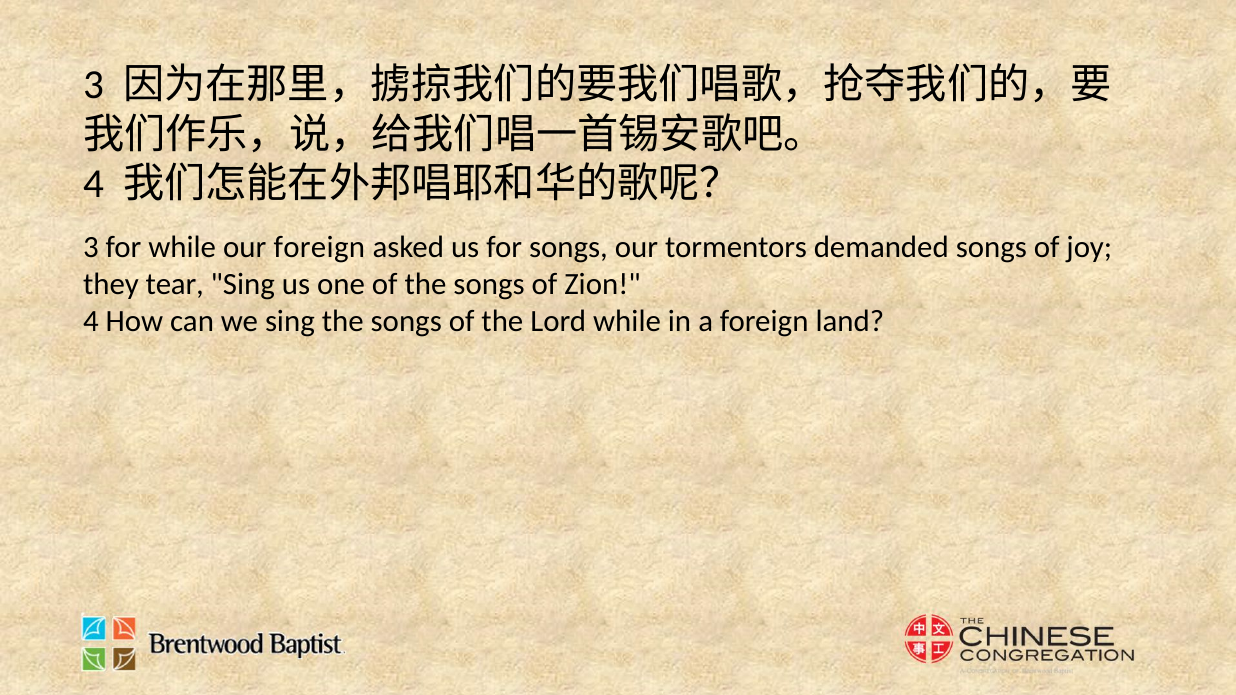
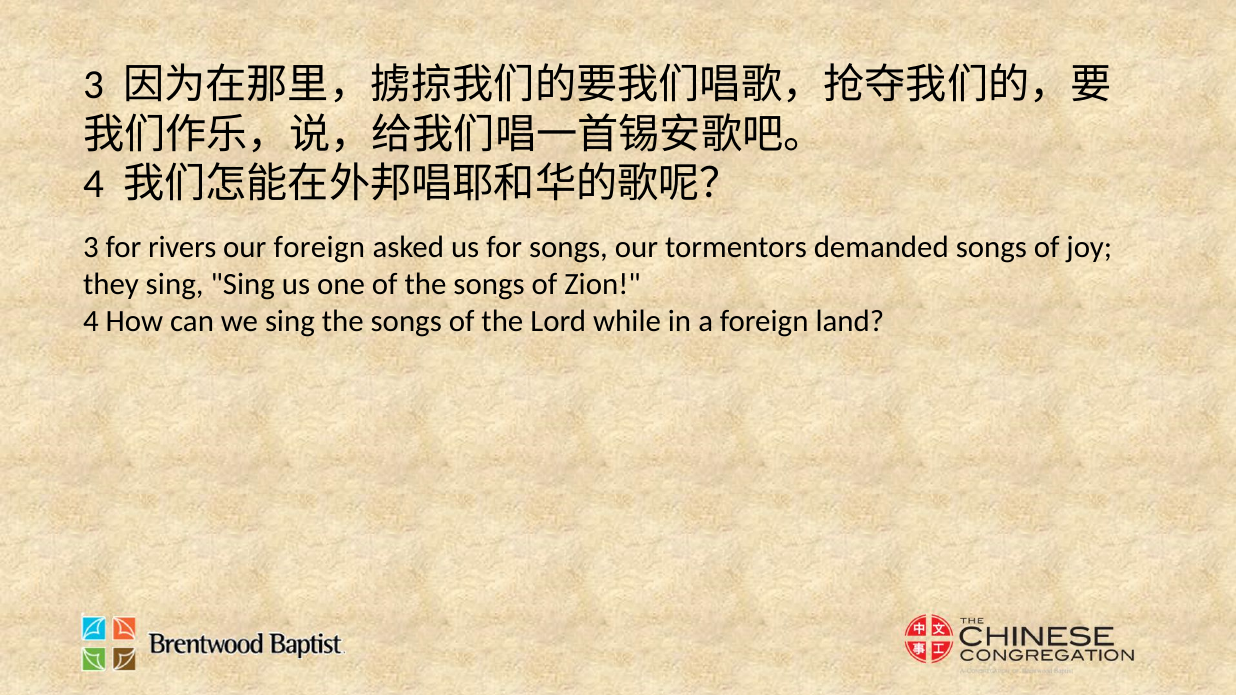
for while: while -> rivers (182, 247)
they tear: tear -> sing (175, 284)
